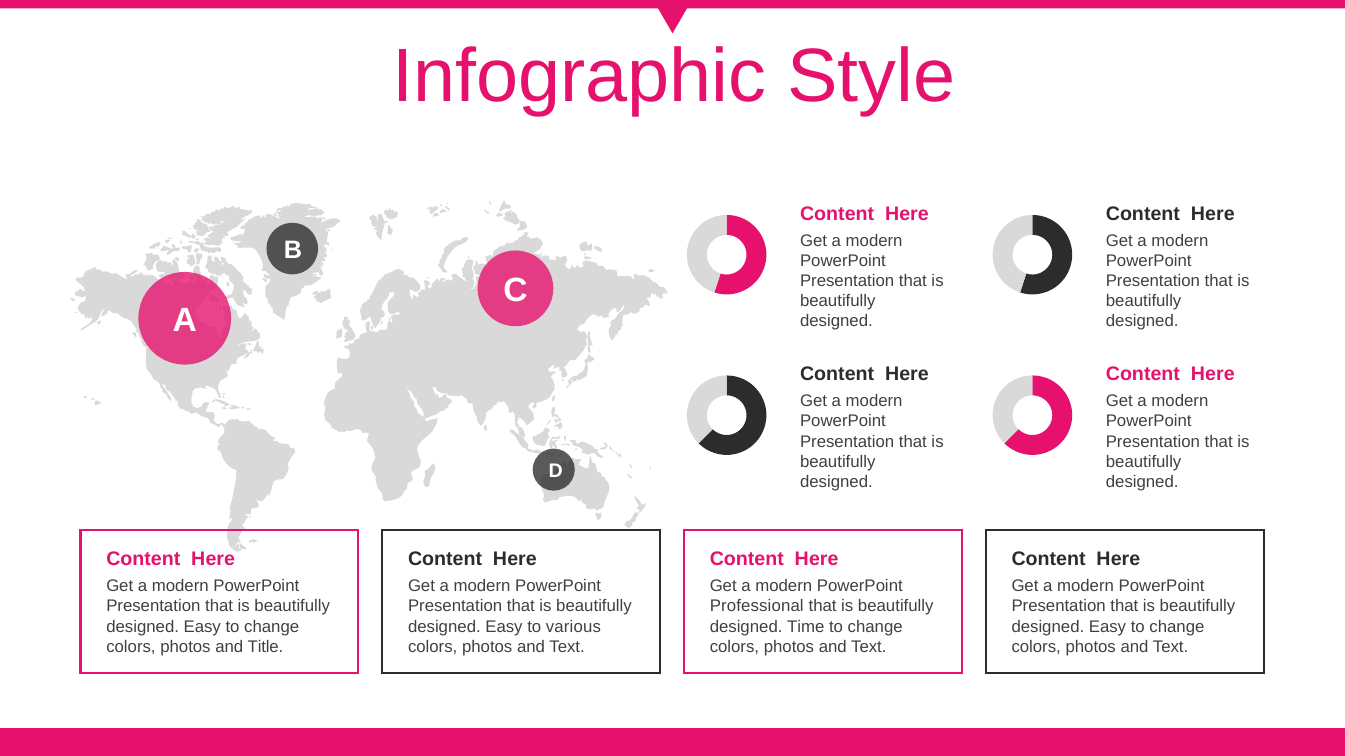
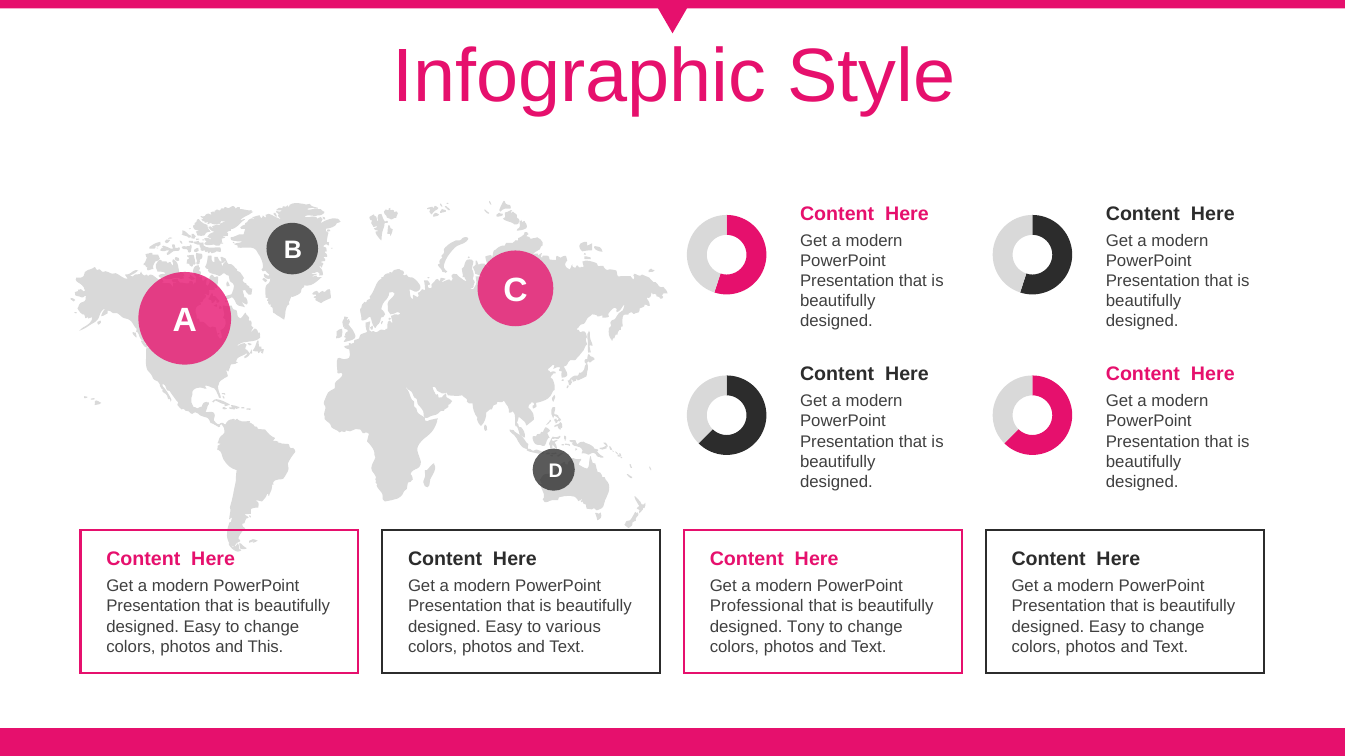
Time: Time -> Tony (806, 627)
Title: Title -> This (265, 647)
